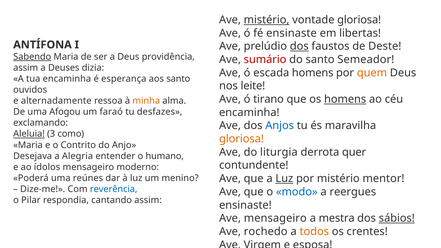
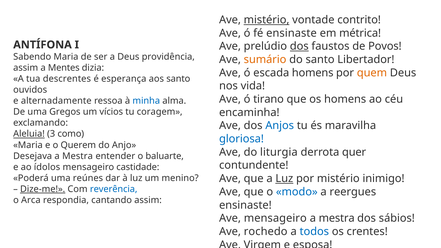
vontade gloriosa: gloriosa -> contrito (359, 20)
libertas: libertas -> métrica (360, 33)
Deste: Deste -> Povos (385, 46)
Sabendo underline: present -> none (32, 57)
sumário colour: red -> orange (265, 60)
Semeador: Semeador -> Libertador (366, 60)
Deuses: Deuses -> Mentes (64, 68)
tua encaminha: encaminha -> descrentes (67, 79)
leite: leite -> vida (253, 86)
homens underline: present -> none (345, 99)
minha colour: orange -> blue (146, 101)
Afogou: Afogou -> Gregos (65, 112)
faraó: faraó -> vícios (111, 112)
desfazes: desfazes -> coragem (160, 112)
gloriosa colour: orange -> blue (241, 139)
Contrito: Contrito -> Querem (78, 145)
Desejava a Alegria: Alegria -> Mestra (78, 156)
humano: humano -> baluarte (165, 156)
moderno: moderno -> castidade (138, 167)
mentor: mentor -> inimigo (384, 179)
Dize-me underline: none -> present (43, 189)
Pilar: Pilar -> Arca (31, 200)
sábios underline: present -> none (397, 218)
todos colour: orange -> blue (314, 232)
